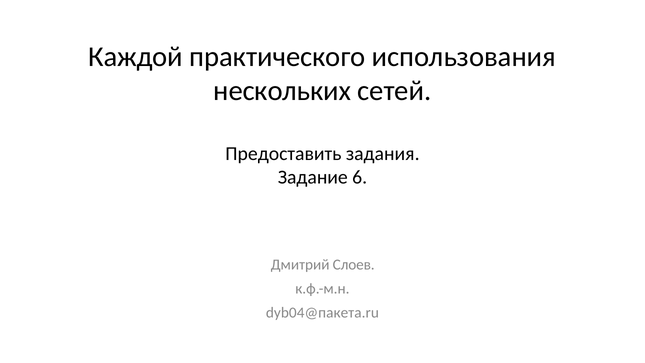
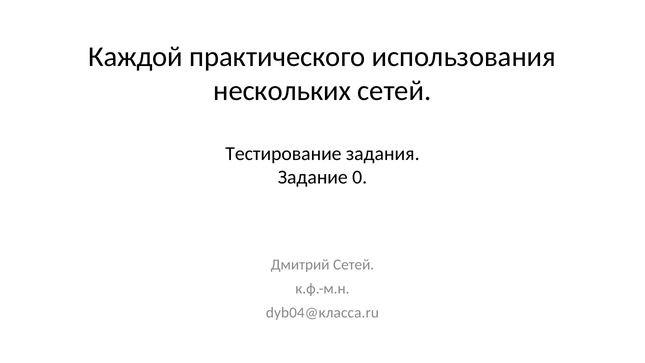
Предоставить: Предоставить -> Тестирование (283, 154)
6: 6 -> 0 (360, 177)
Дмитрий Слоев: Слоев -> Сетей (354, 265)
dyb04@пакета.ru: dyb04@пакета.ru -> dyb04@класса.ru (322, 313)
